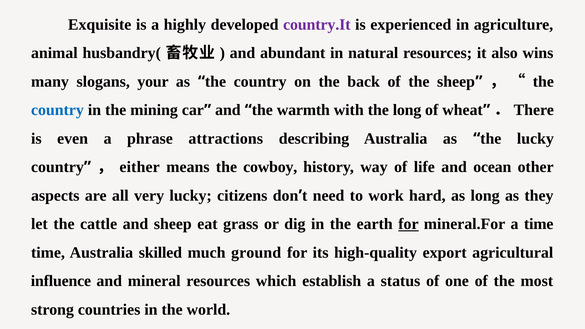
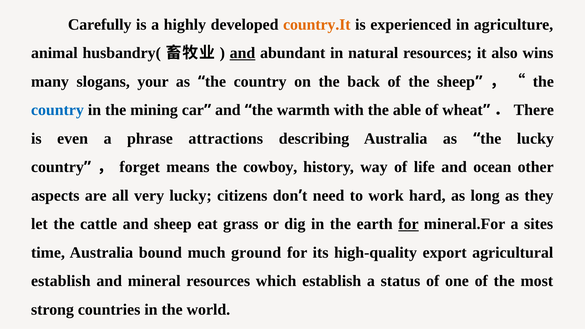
Exquisite: Exquisite -> Carefully (100, 25)
country.It colour: purple -> orange (317, 25)
and underline: none -> present (243, 53)
the long: long -> able (407, 110)
either: either -> forget (140, 167)
a time: time -> sites (539, 224)
skilled: skilled -> bound (160, 253)
influence: influence -> establish (61, 281)
